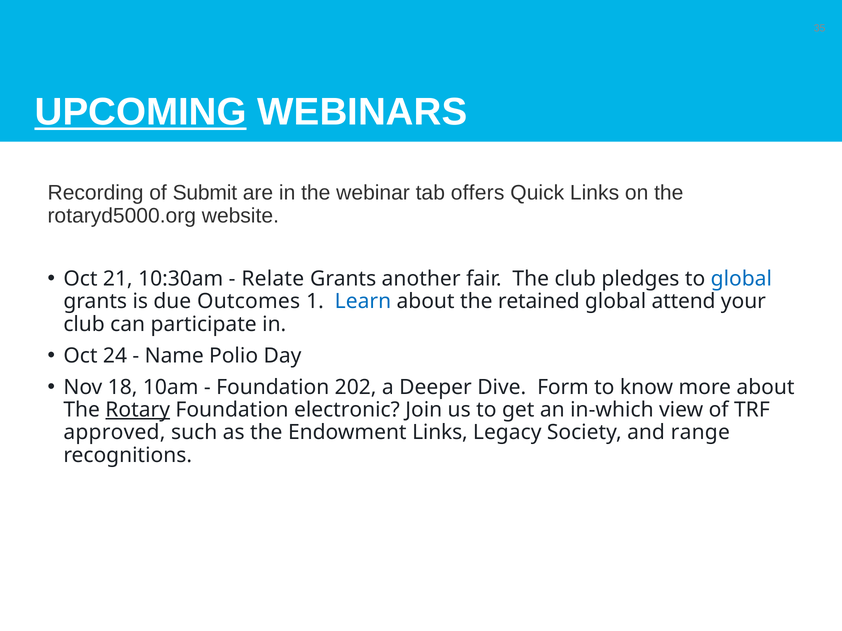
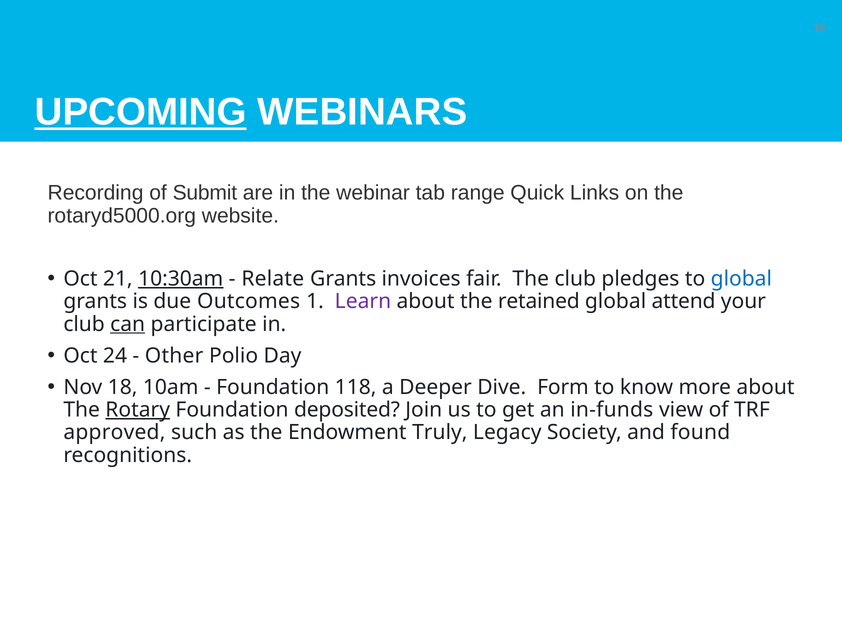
offers: offers -> range (478, 193)
10:30am underline: none -> present (181, 279)
another: another -> invoices (421, 279)
Learn colour: blue -> purple (363, 302)
can underline: none -> present (128, 324)
Name: Name -> Other (174, 356)
202: 202 -> 118 (356, 387)
electronic: electronic -> deposited (347, 410)
in-which: in-which -> in-funds (612, 410)
Endowment Links: Links -> Truly (440, 433)
range: range -> found (700, 433)
